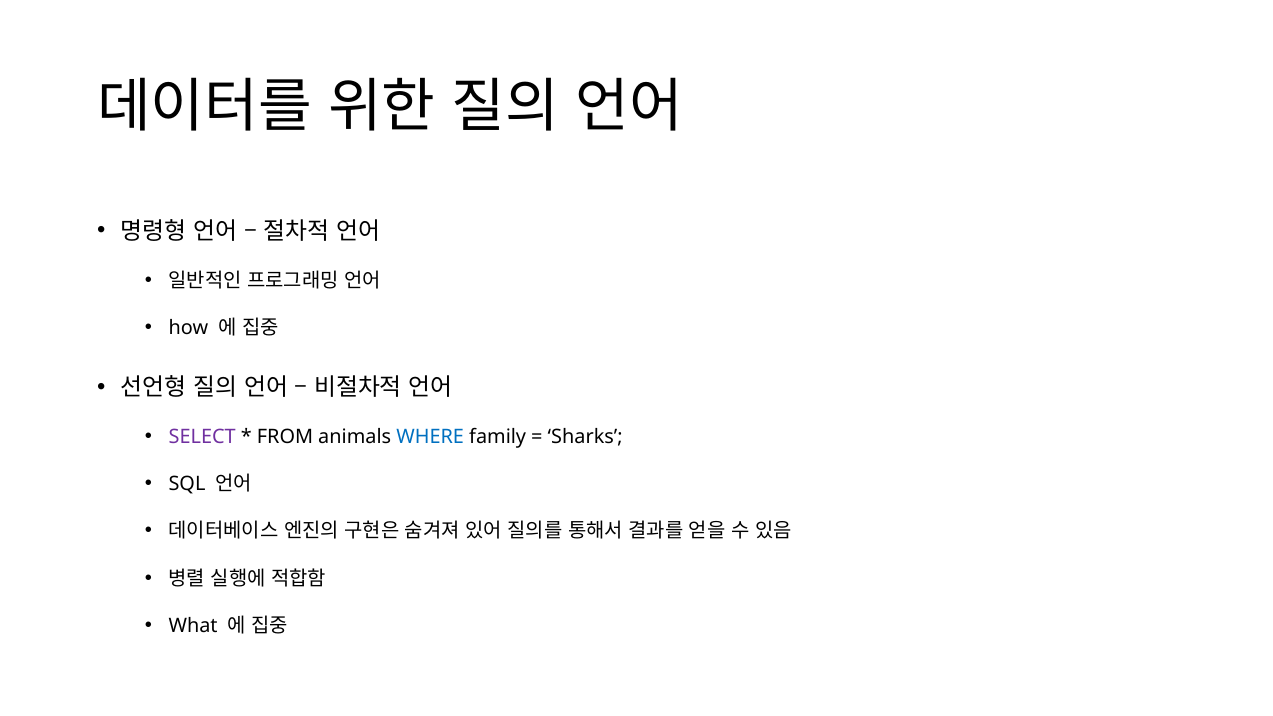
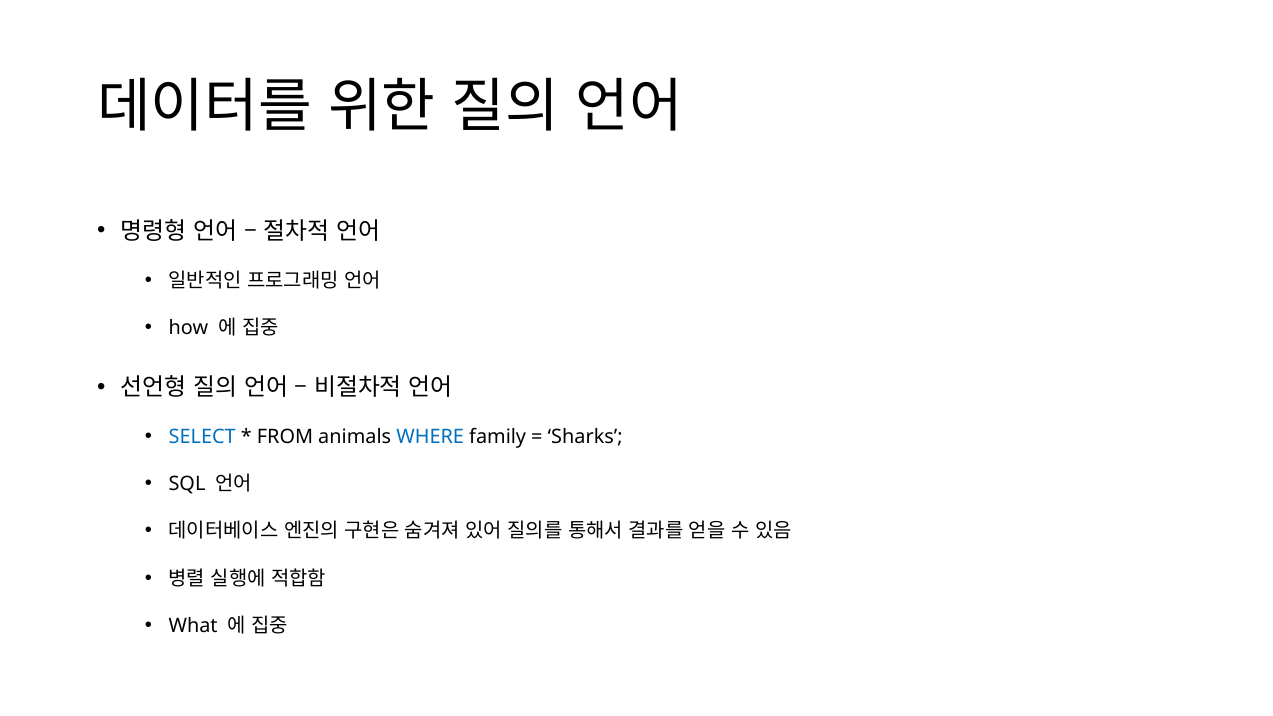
SELECT colour: purple -> blue (202, 437)
